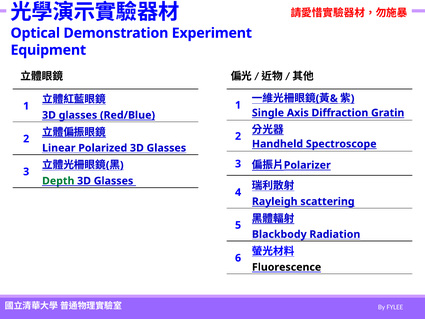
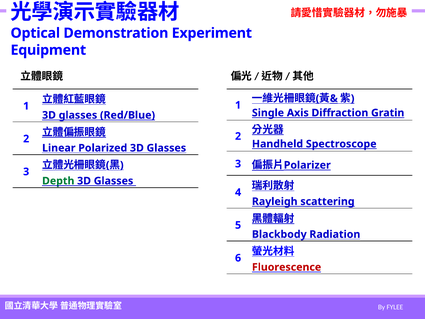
Fluorescence colour: black -> red (287, 267)
